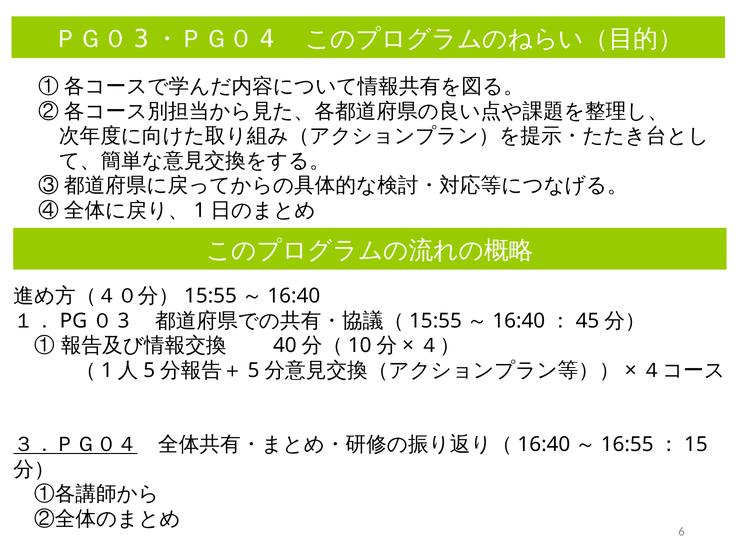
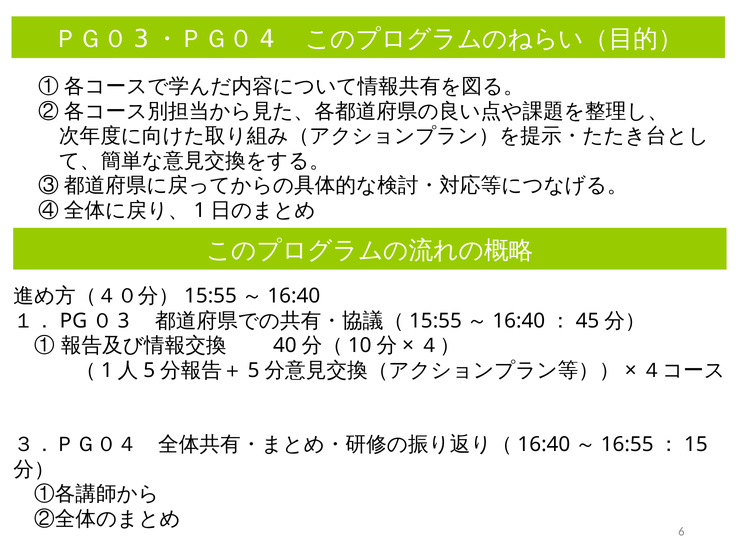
３．ＰＧ０４ underline: present -> none (75, 445)
